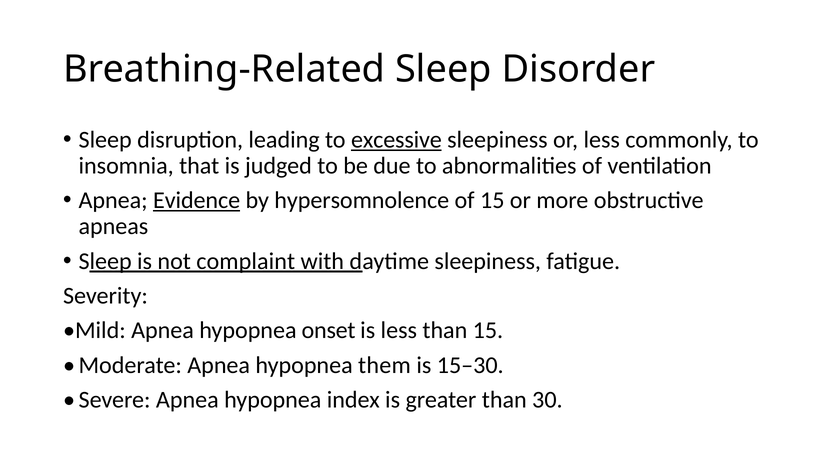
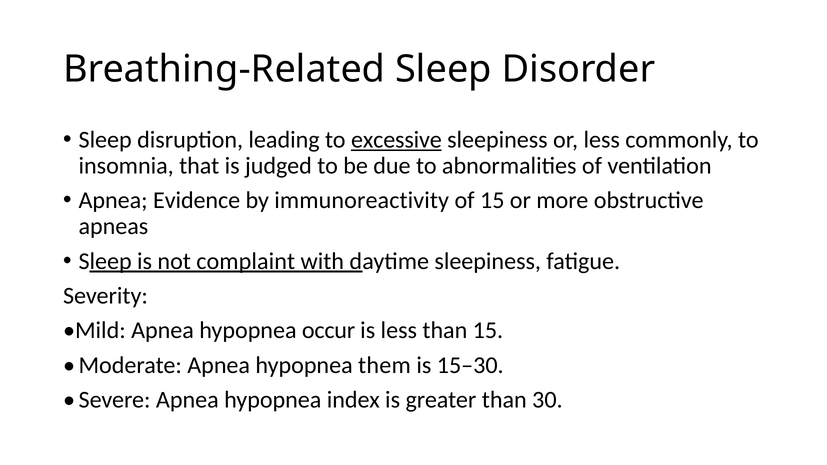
Evidence underline: present -> none (197, 201)
hypersomnolence: hypersomnolence -> immunoreactivity (362, 201)
onset: onset -> occur (329, 331)
